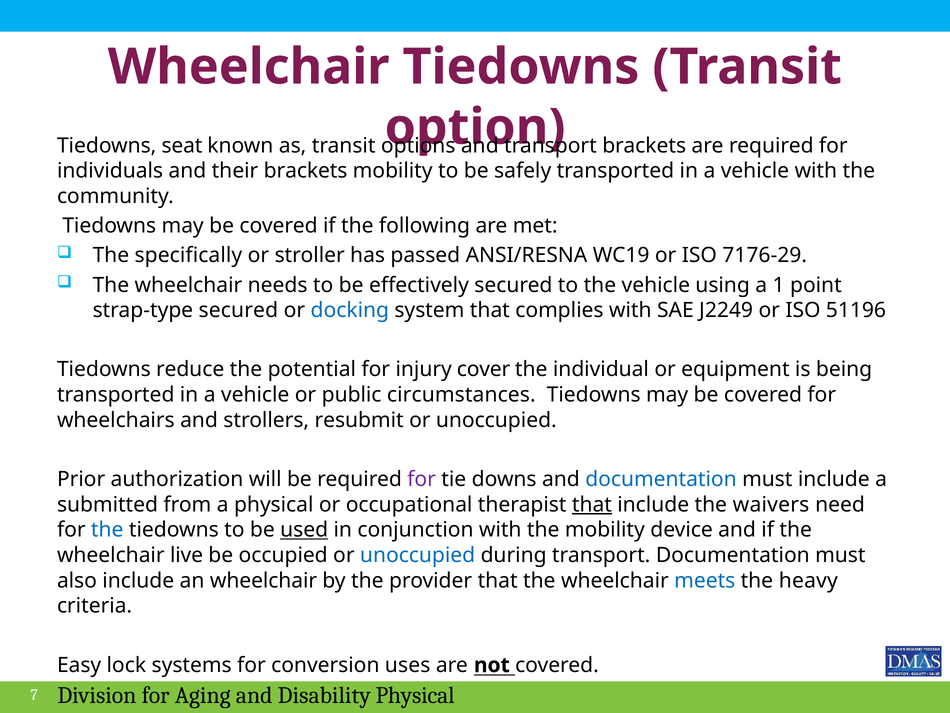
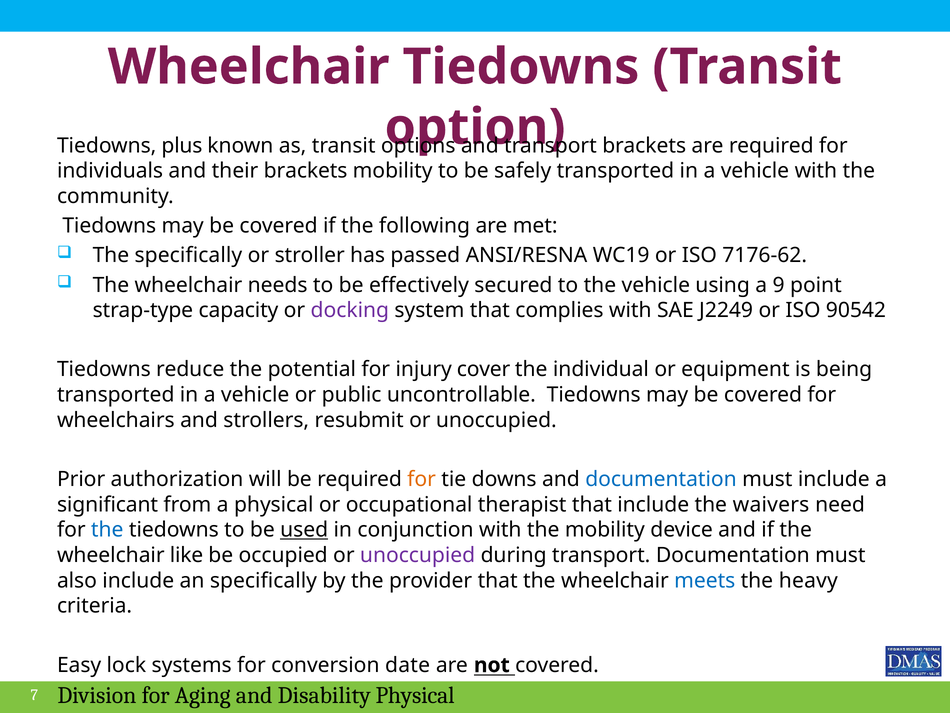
seat: seat -> plus (182, 146)
7176-29: 7176-29 -> 7176-62 (765, 255)
1: 1 -> 9 (779, 285)
strap-type secured: secured -> capacity (238, 310)
docking colour: blue -> purple (350, 310)
51196: 51196 -> 90542 (856, 310)
circumstances: circumstances -> uncontrollable (461, 395)
for colour: purple -> orange (422, 479)
submitted: submitted -> significant (108, 504)
that underline: present -> none (592, 504)
live: live -> like (187, 555)
unoccupied colour: blue -> purple (418, 555)
an wheelchair: wheelchair -> specifically (263, 580)
uses: uses -> date (408, 665)
